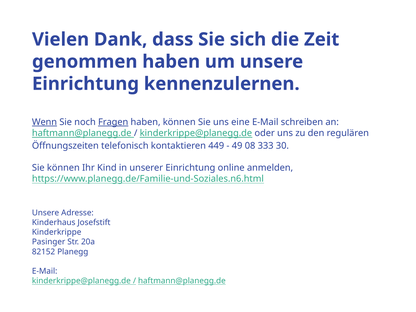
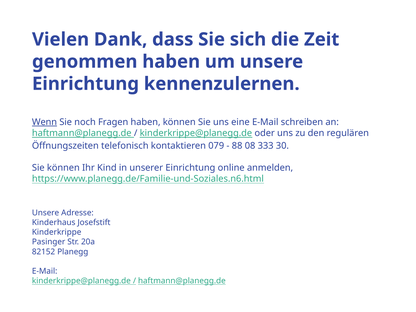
Fragen underline: present -> none (113, 122)
449: 449 -> 079 (216, 146)
49: 49 -> 88 (237, 146)
